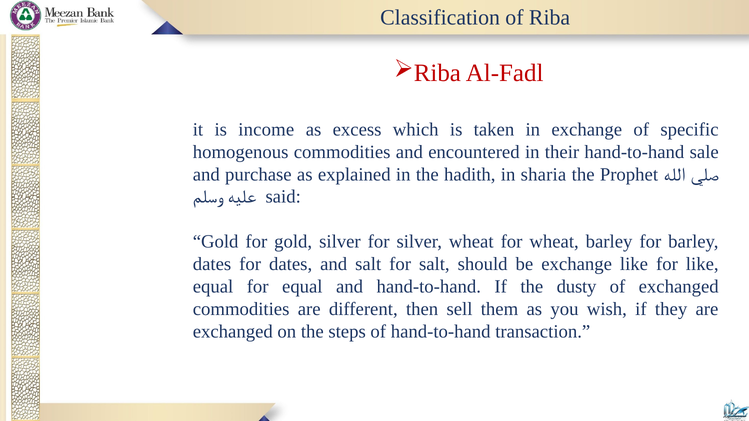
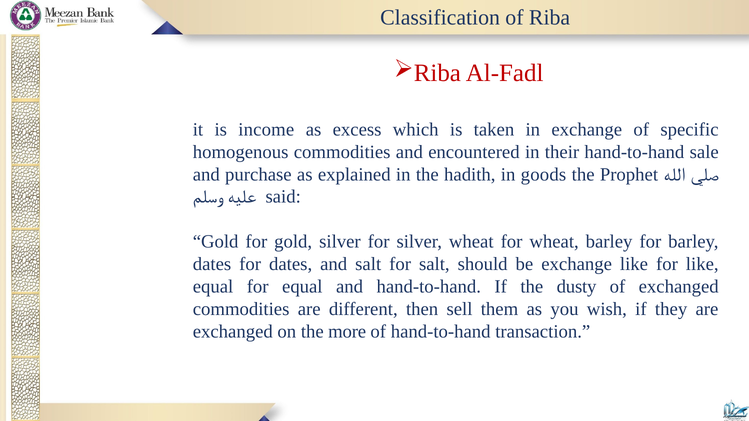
in sharia: sharia -> goods (543, 174)
steps: steps -> more (347, 332)
